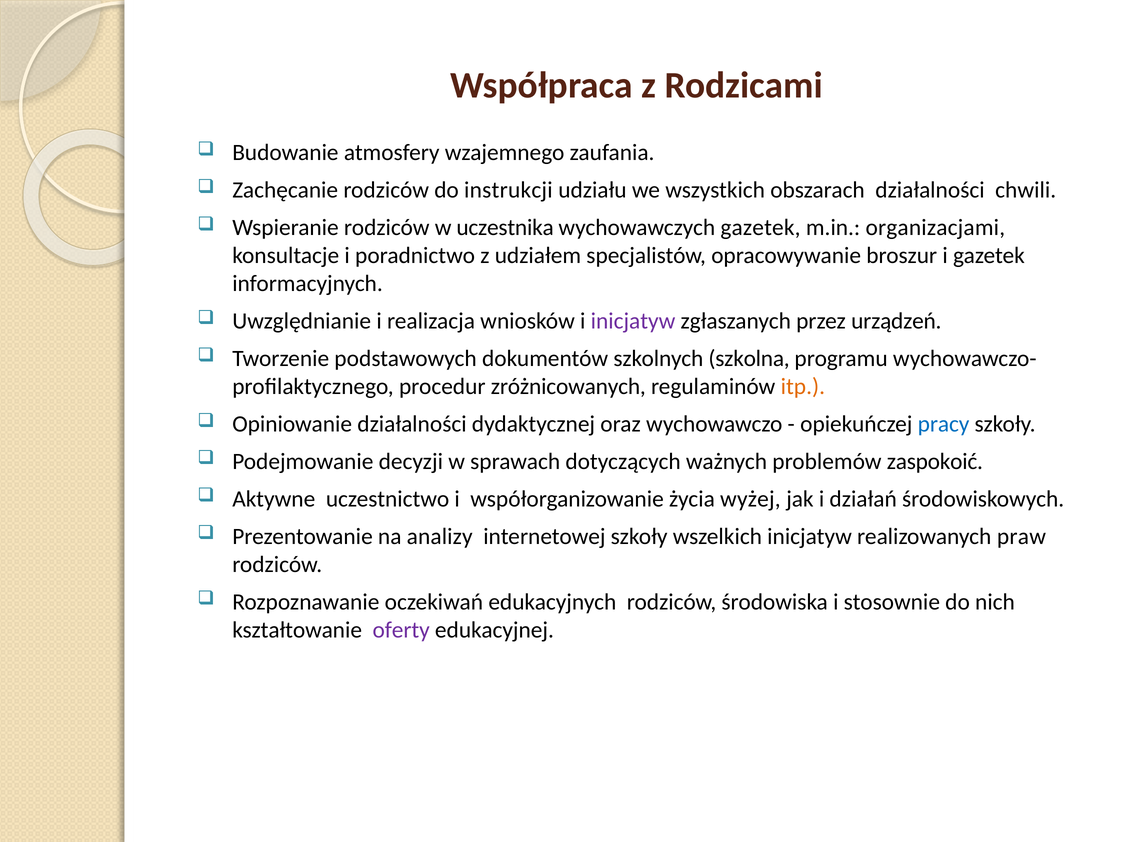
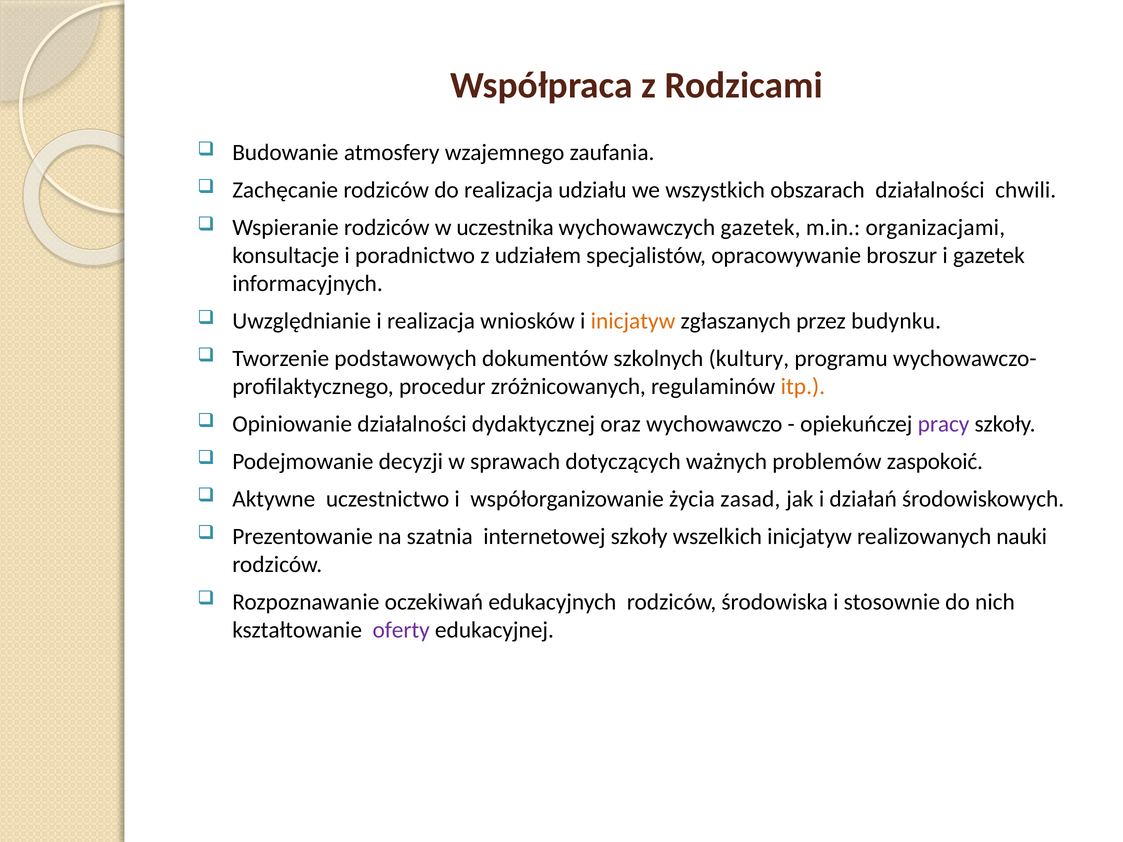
do instrukcji: instrukcji -> realizacja (508, 190)
inicjatyw colour: purple -> orange (633, 321)
urządzeń: urządzeń -> budynku (896, 321)
szkolna: szkolna -> kultury (749, 359)
pracy colour: blue -> purple (944, 424)
wyżej: wyżej -> zasad (750, 499)
analizy: analizy -> szatnia (440, 537)
praw: praw -> nauki (1022, 537)
